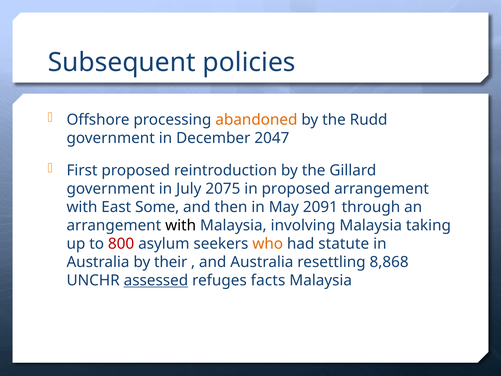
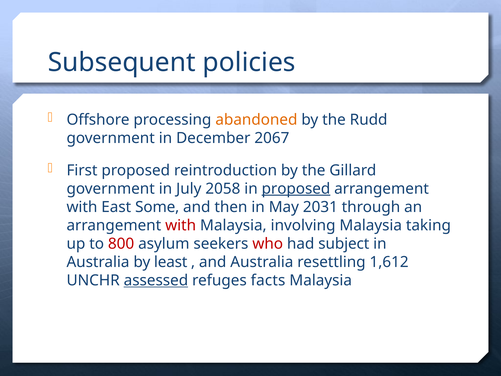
2047: 2047 -> 2067 (272, 138)
2075: 2075 -> 2058 (223, 189)
proposed underline: none -> present (296, 189)
2091: 2091 -> 2031 (320, 207)
with colour: black -> red (181, 225)
who colour: orange -> red (268, 244)
statute: statute -> subject (344, 244)
their: their -> least (171, 262)
8,868: 8,868 -> 1,612 (389, 262)
